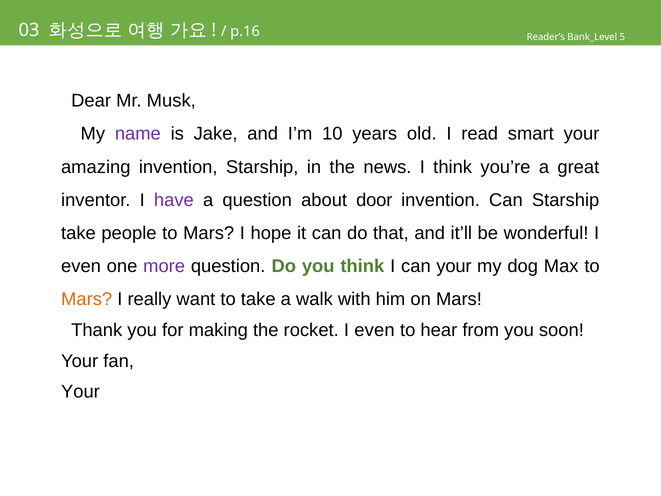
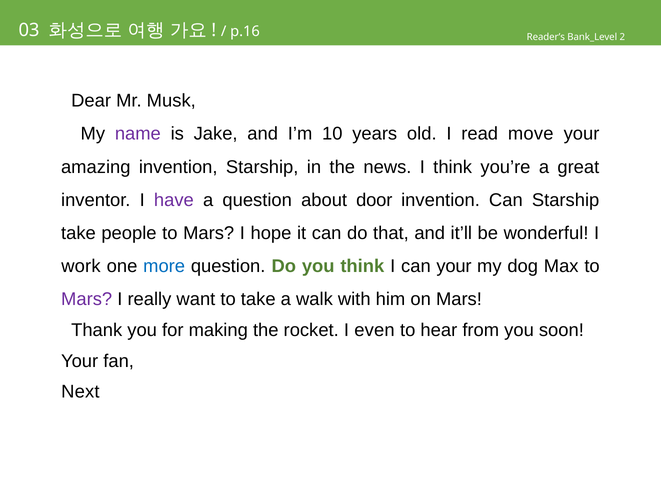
5: 5 -> 2 (622, 37)
smart: smart -> move (531, 134)
even: even -> work (81, 266)
more colour: purple -> blue (164, 266)
Mars colour: orange -> purple (87, 299)
Your: Your -> Next (80, 392)
